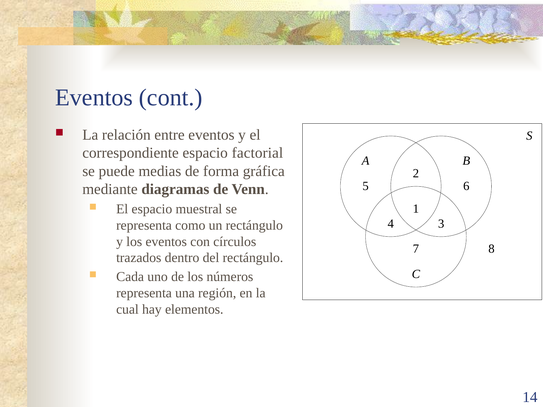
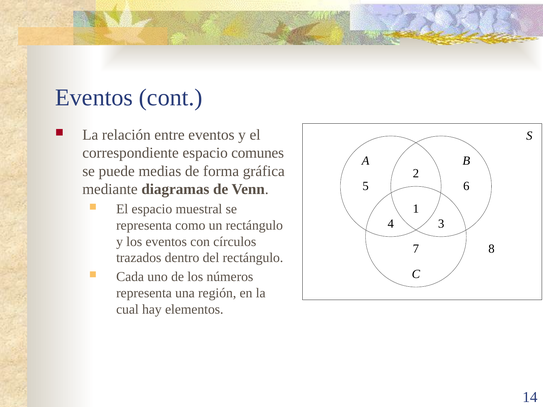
factorial: factorial -> comunes (258, 153)
